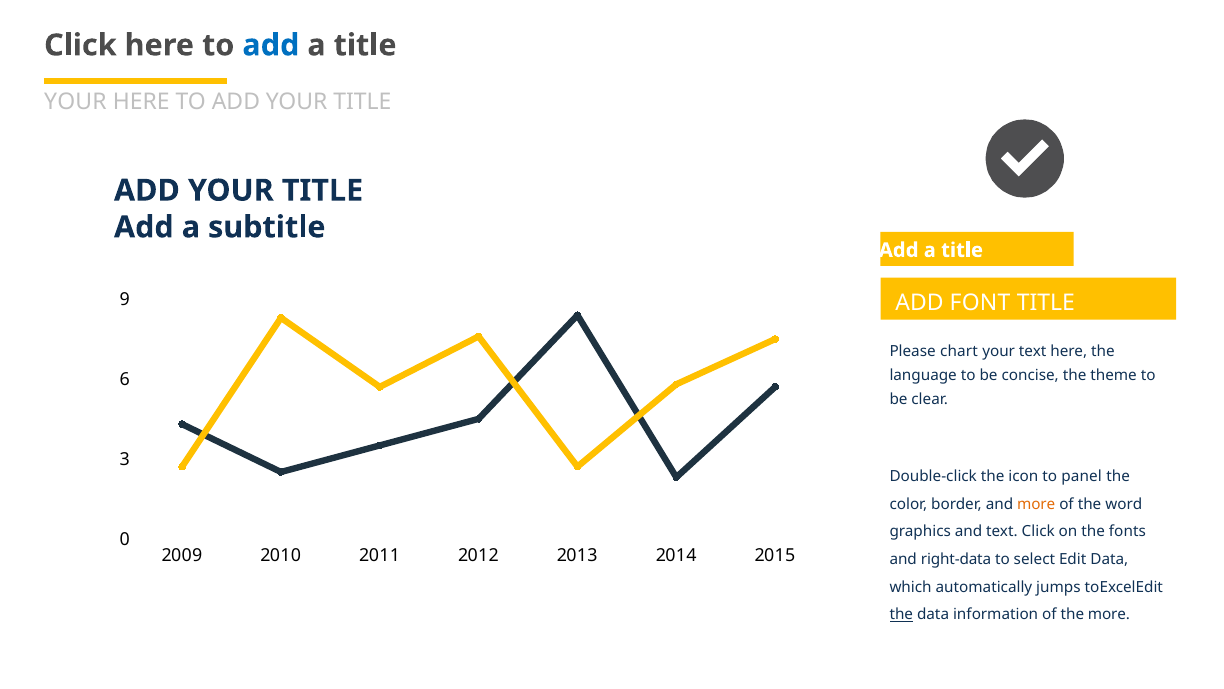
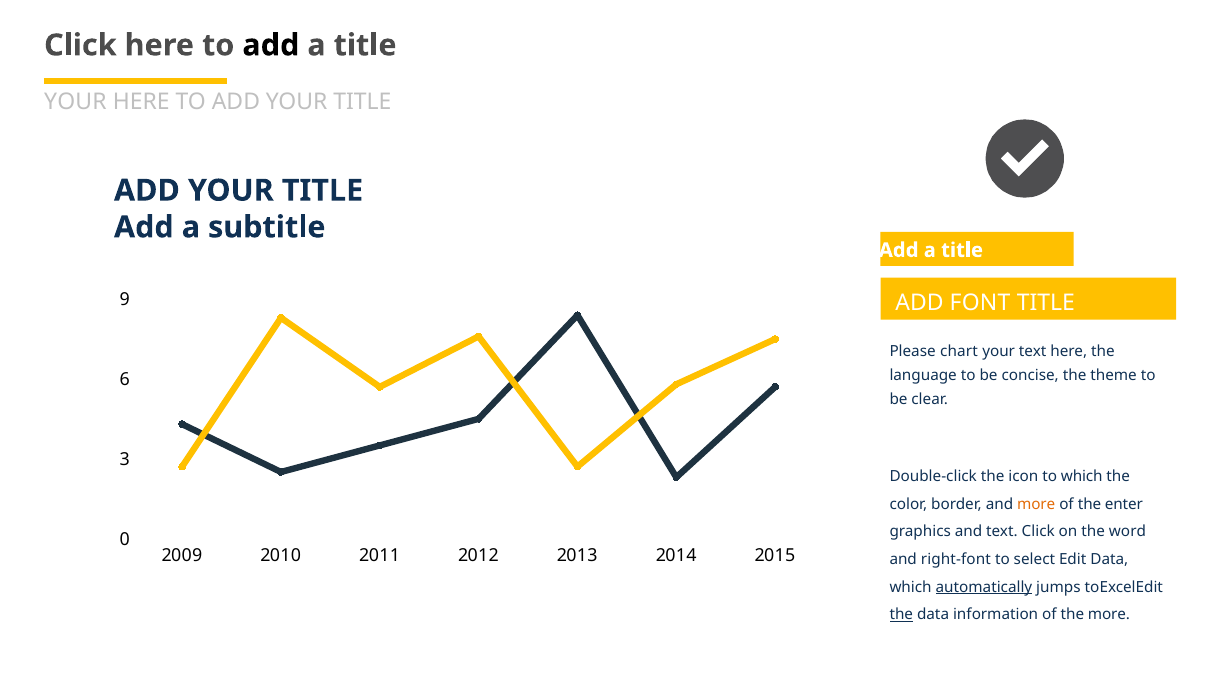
add colour: blue -> black (271, 45)
to panel: panel -> which (1082, 476)
word: word -> enter (1124, 504)
fonts: fonts -> word (1127, 531)
right-data: right-data -> right-font (956, 559)
automatically underline: none -> present (984, 587)
